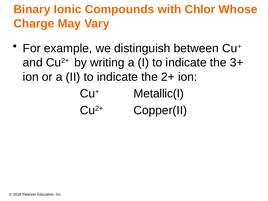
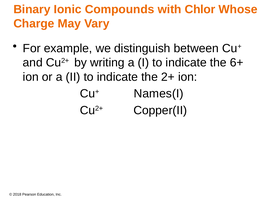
3+: 3+ -> 6+ (237, 63)
Metallic(I: Metallic(I -> Names(I (159, 94)
